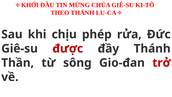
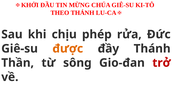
được colour: red -> orange (68, 48)
